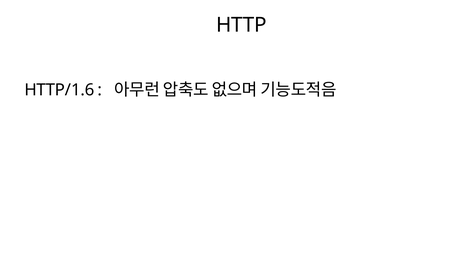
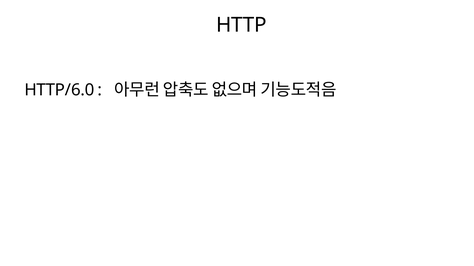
HTTP/1.6: HTTP/1.6 -> HTTP/6.0 (59, 90)
